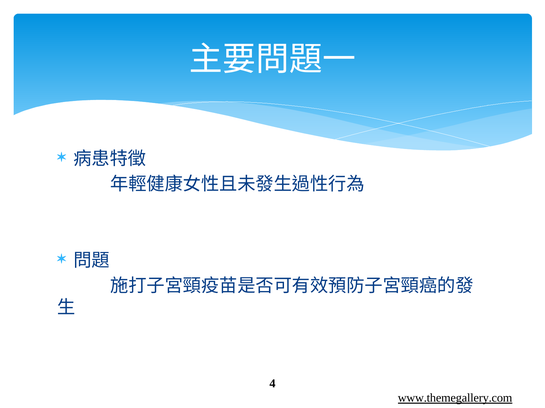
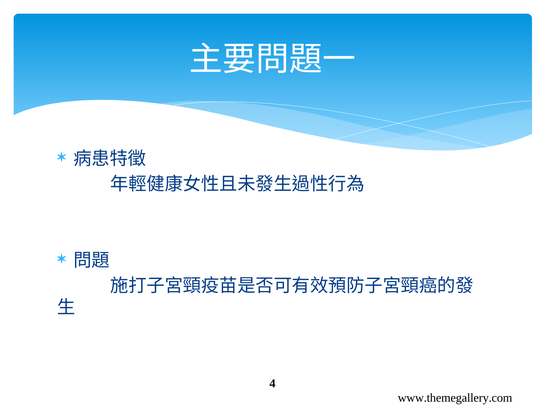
www.themegallery.com underline: present -> none (455, 399)
